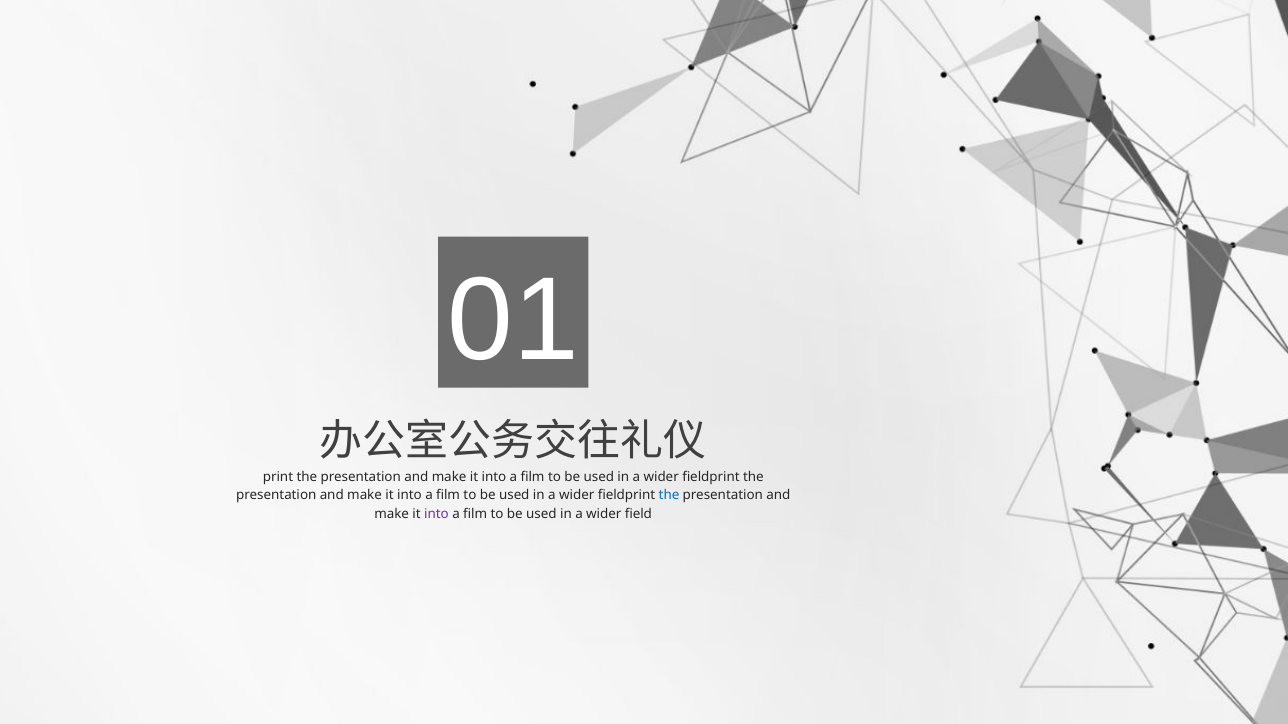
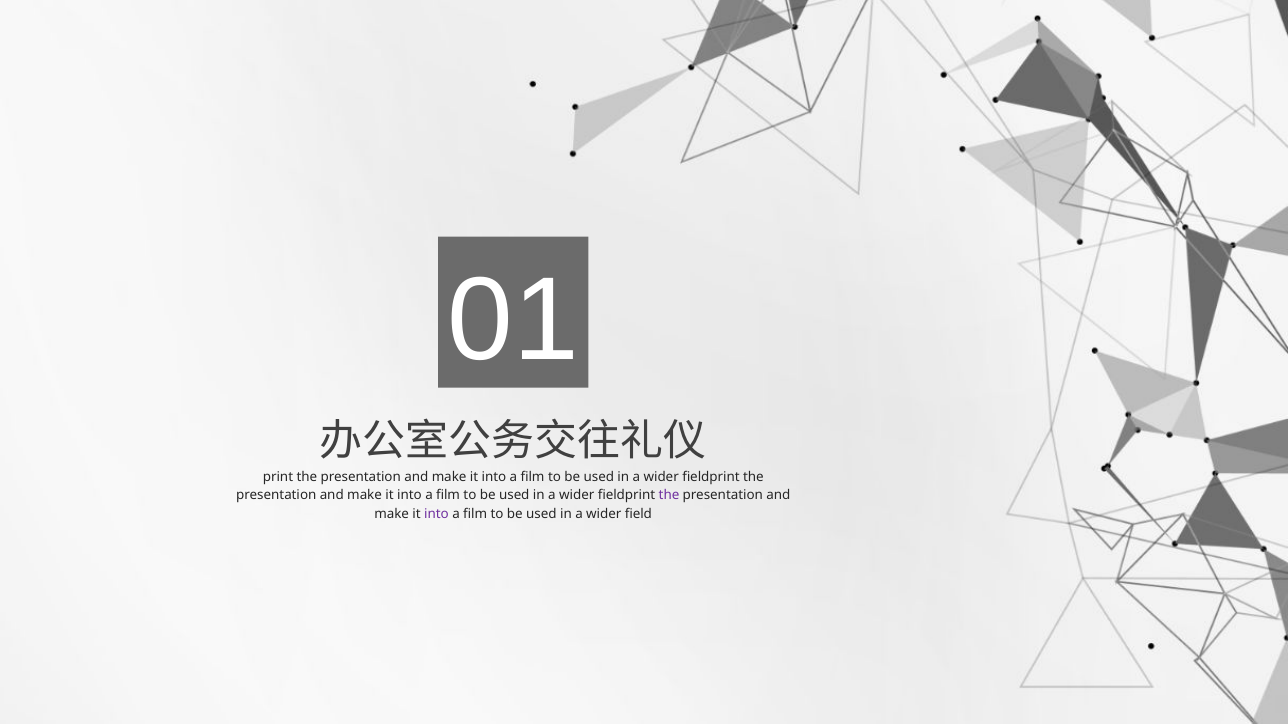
the colour: blue -> purple (669, 496)
